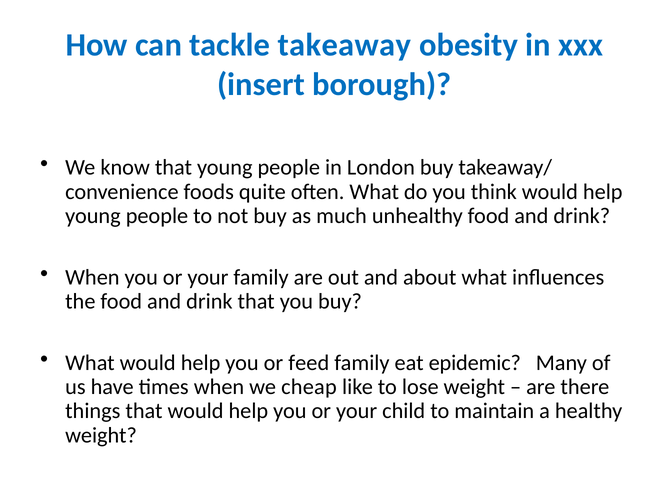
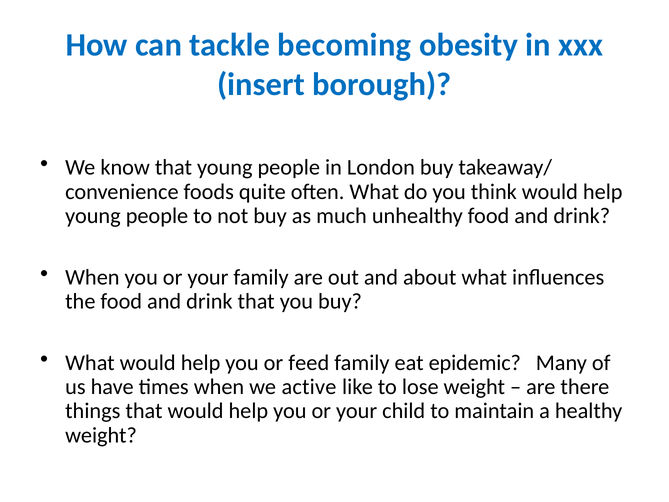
takeaway: takeaway -> becoming (344, 45)
cheap: cheap -> active (309, 387)
